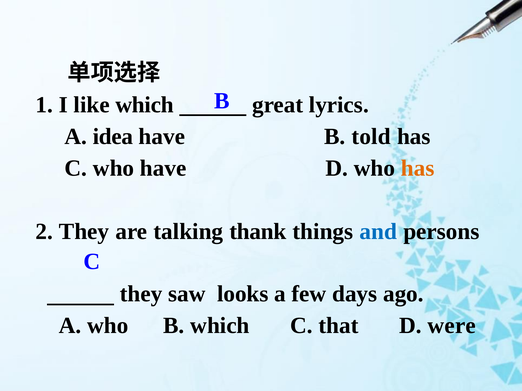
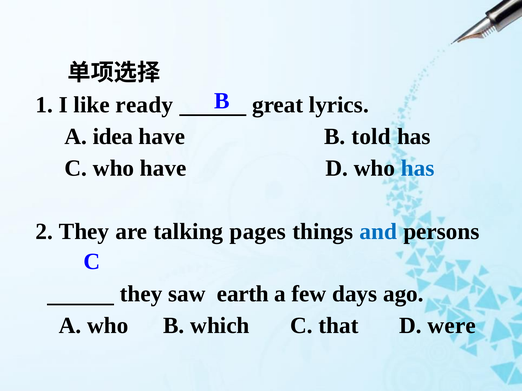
like which: which -> ready (144, 105)
has colour: orange -> blue (418, 168)
thank: thank -> pages (258, 232)
looks: looks -> earth (243, 294)
